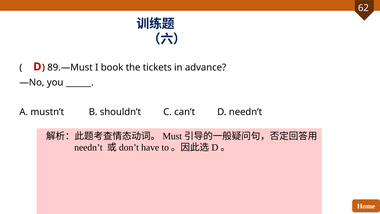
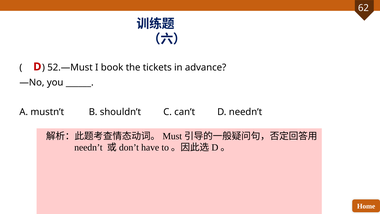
89.—Must: 89.—Must -> 52.—Must (70, 68)
